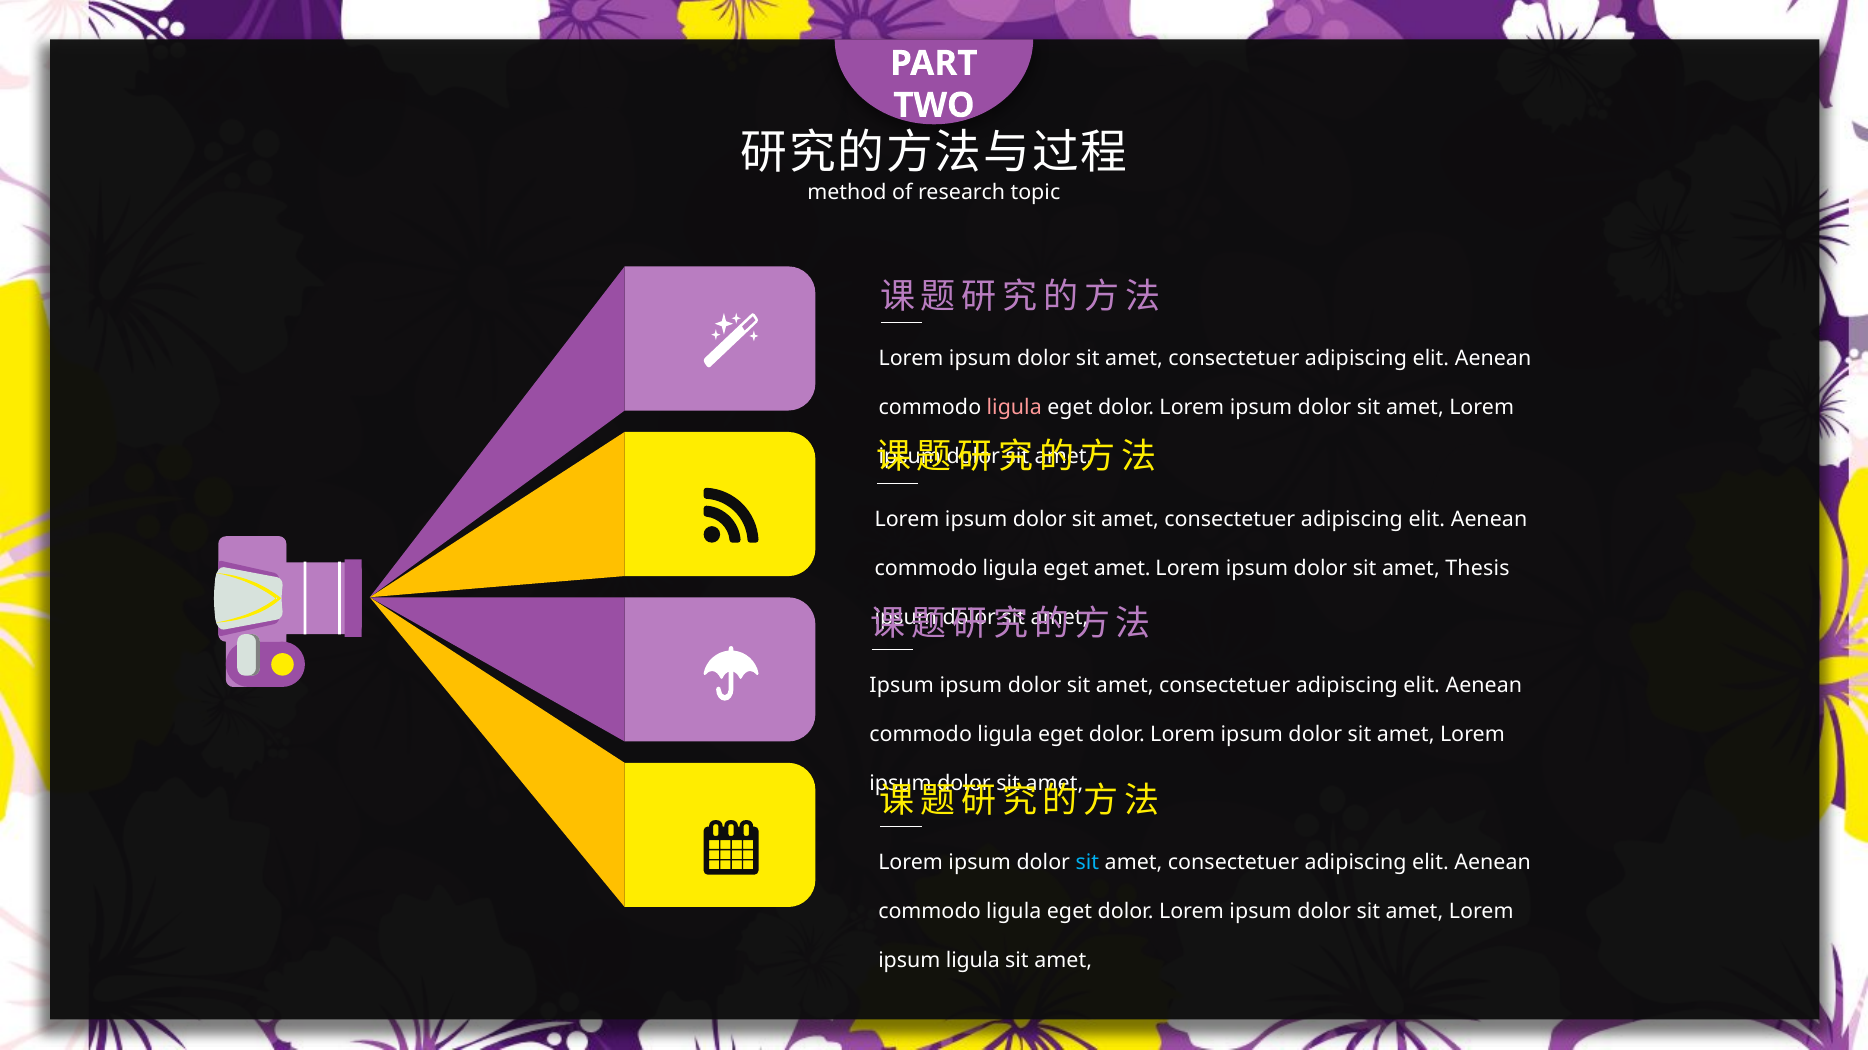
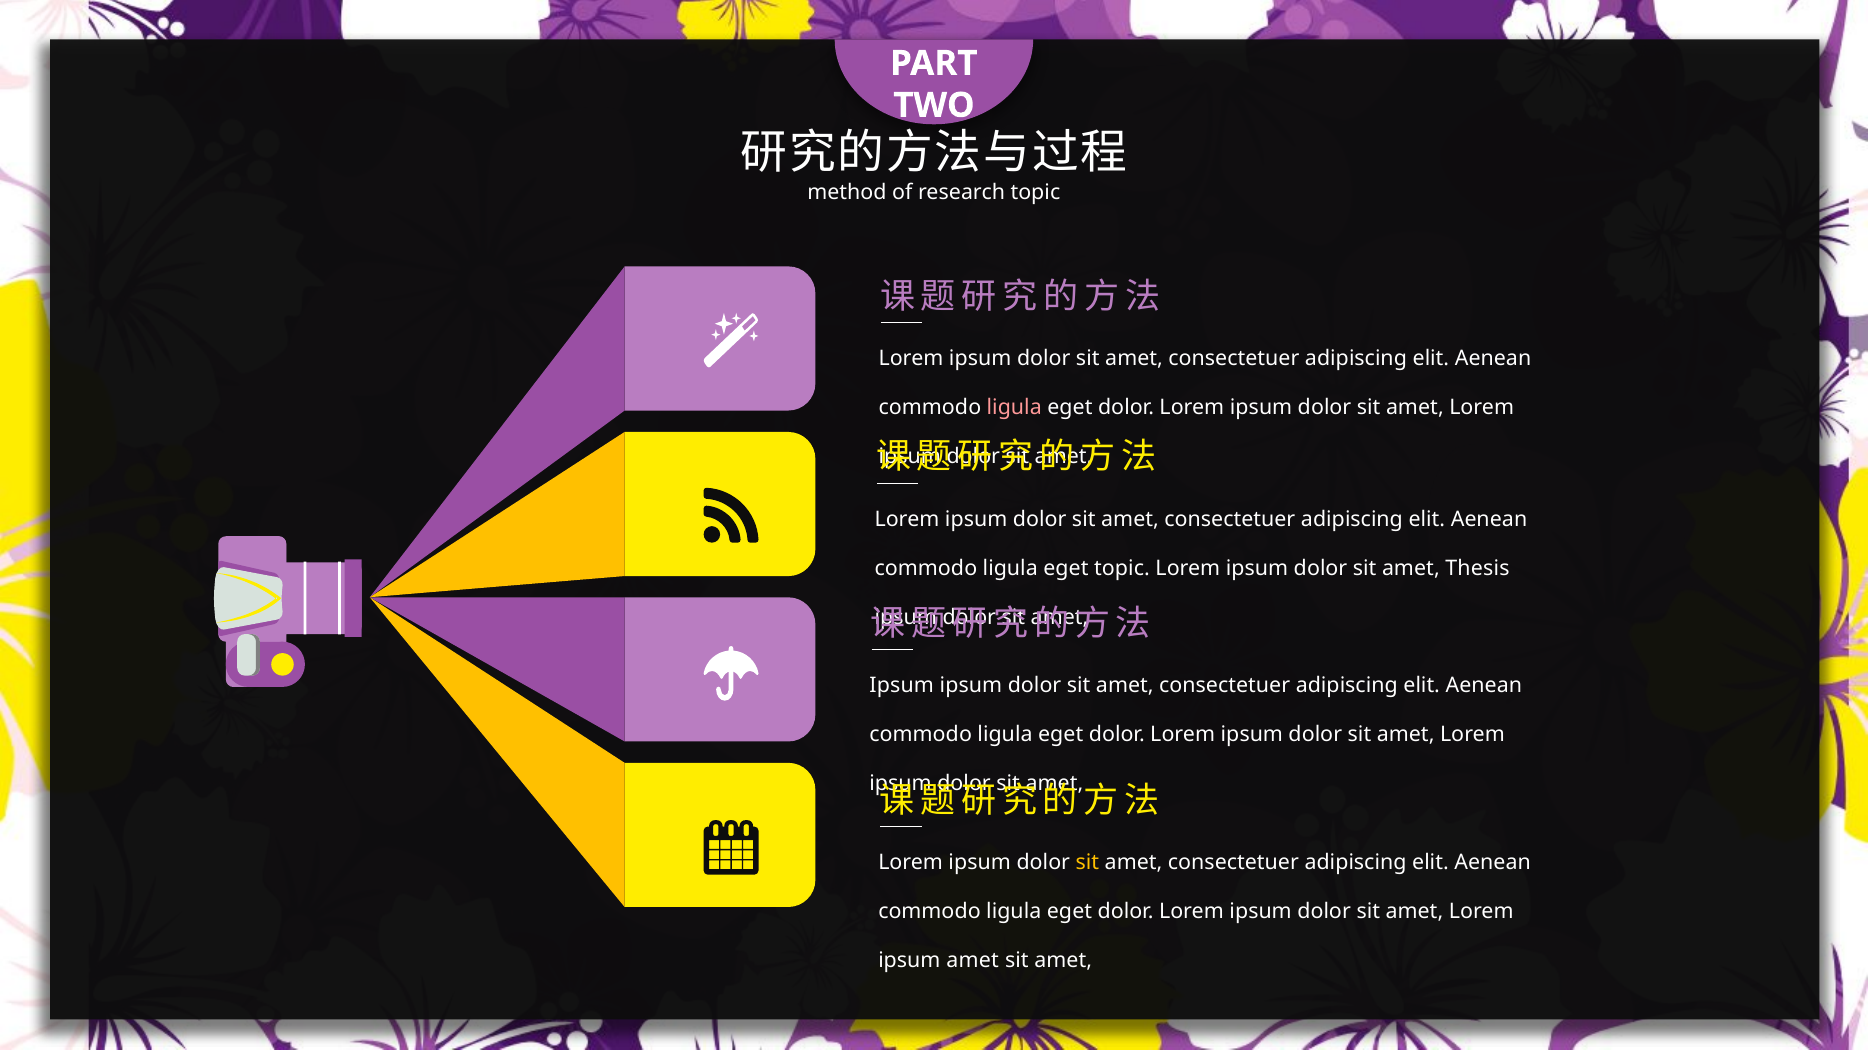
eget amet: amet -> topic (1122, 569)
sit colour: light blue -> yellow (1087, 863)
ipsum ligula: ligula -> amet (973, 961)
